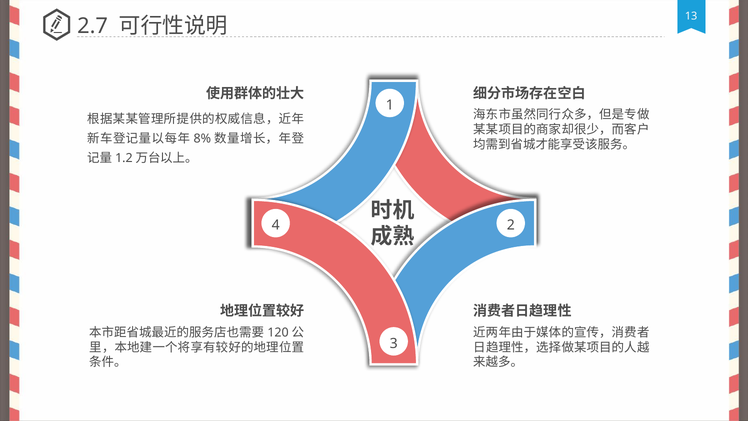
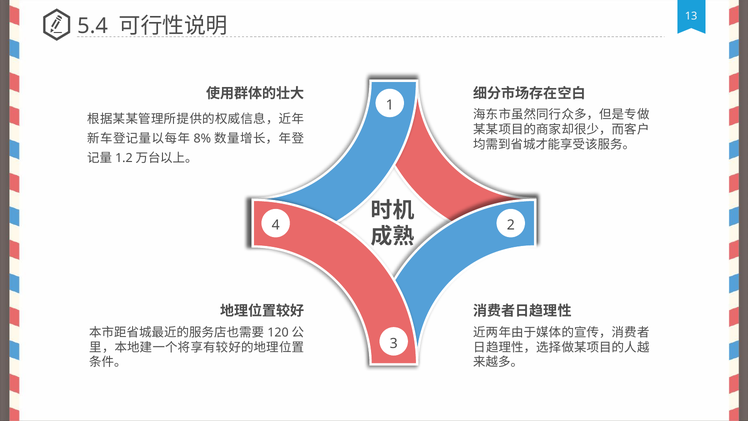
2.7: 2.7 -> 5.4 (93, 26)
